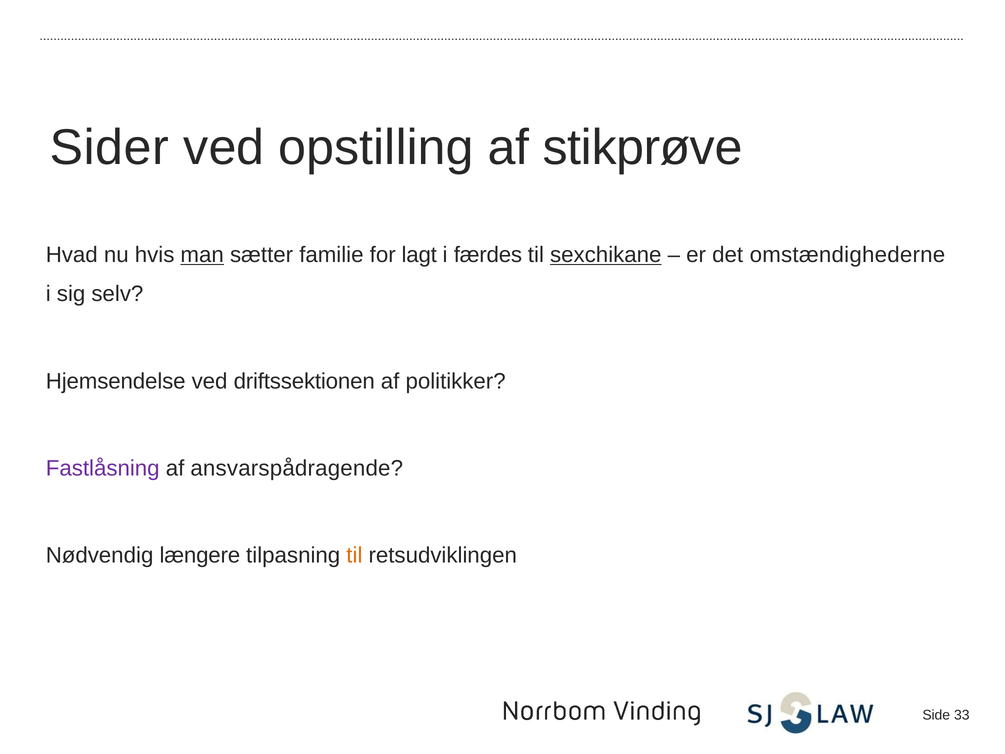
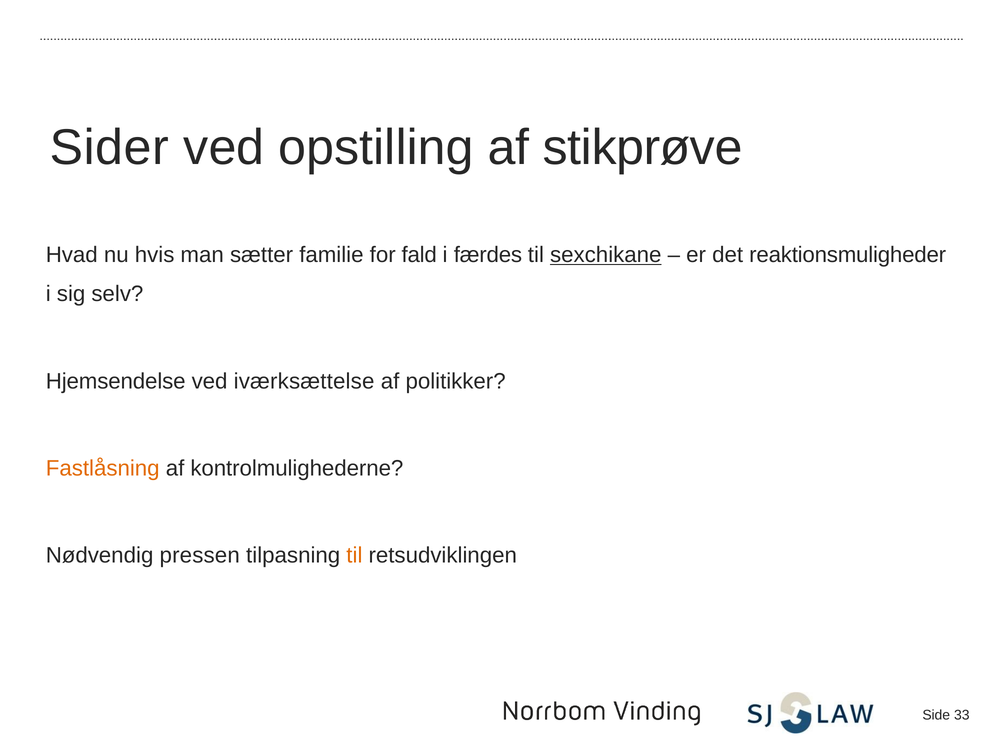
man underline: present -> none (202, 255)
lagt: lagt -> fald (419, 255)
omstændighederne: omstændighederne -> reaktionsmuligheder (848, 255)
driftssektionen: driftssektionen -> iværksættelse (304, 381)
Fastlåsning colour: purple -> orange (103, 468)
ansvarspådragende: ansvarspådragende -> kontrolmulighederne (297, 468)
længere: længere -> pressen (200, 555)
